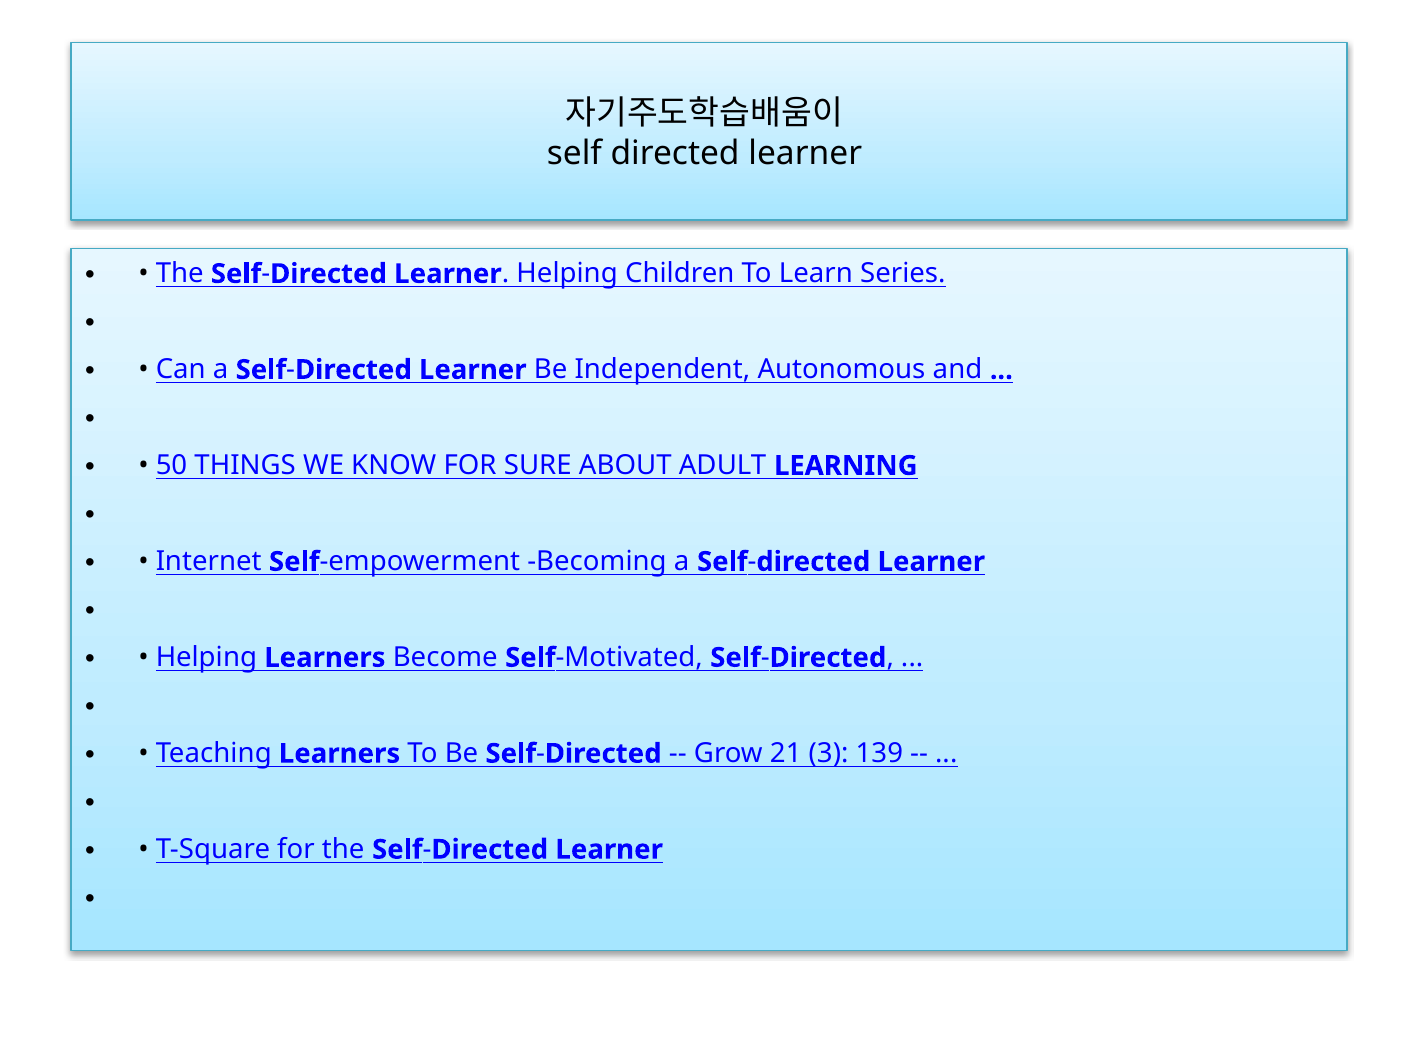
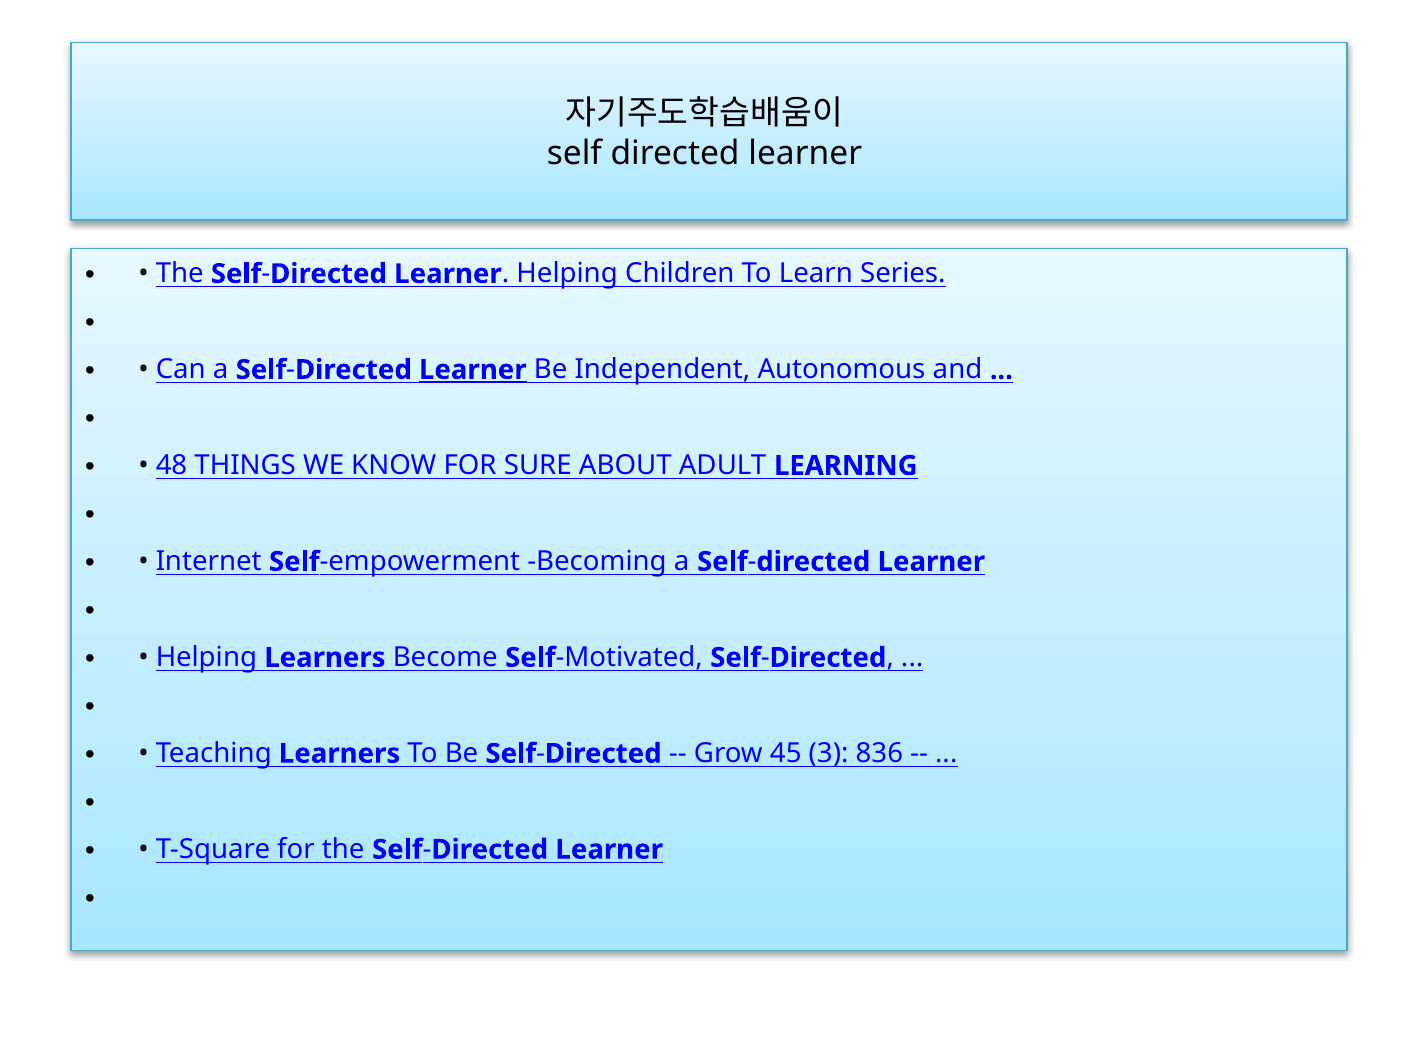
Learner underline: none -> present (473, 370)
50: 50 -> 48 (171, 466)
21: 21 -> 45 (786, 753)
139: 139 -> 836 (879, 753)
